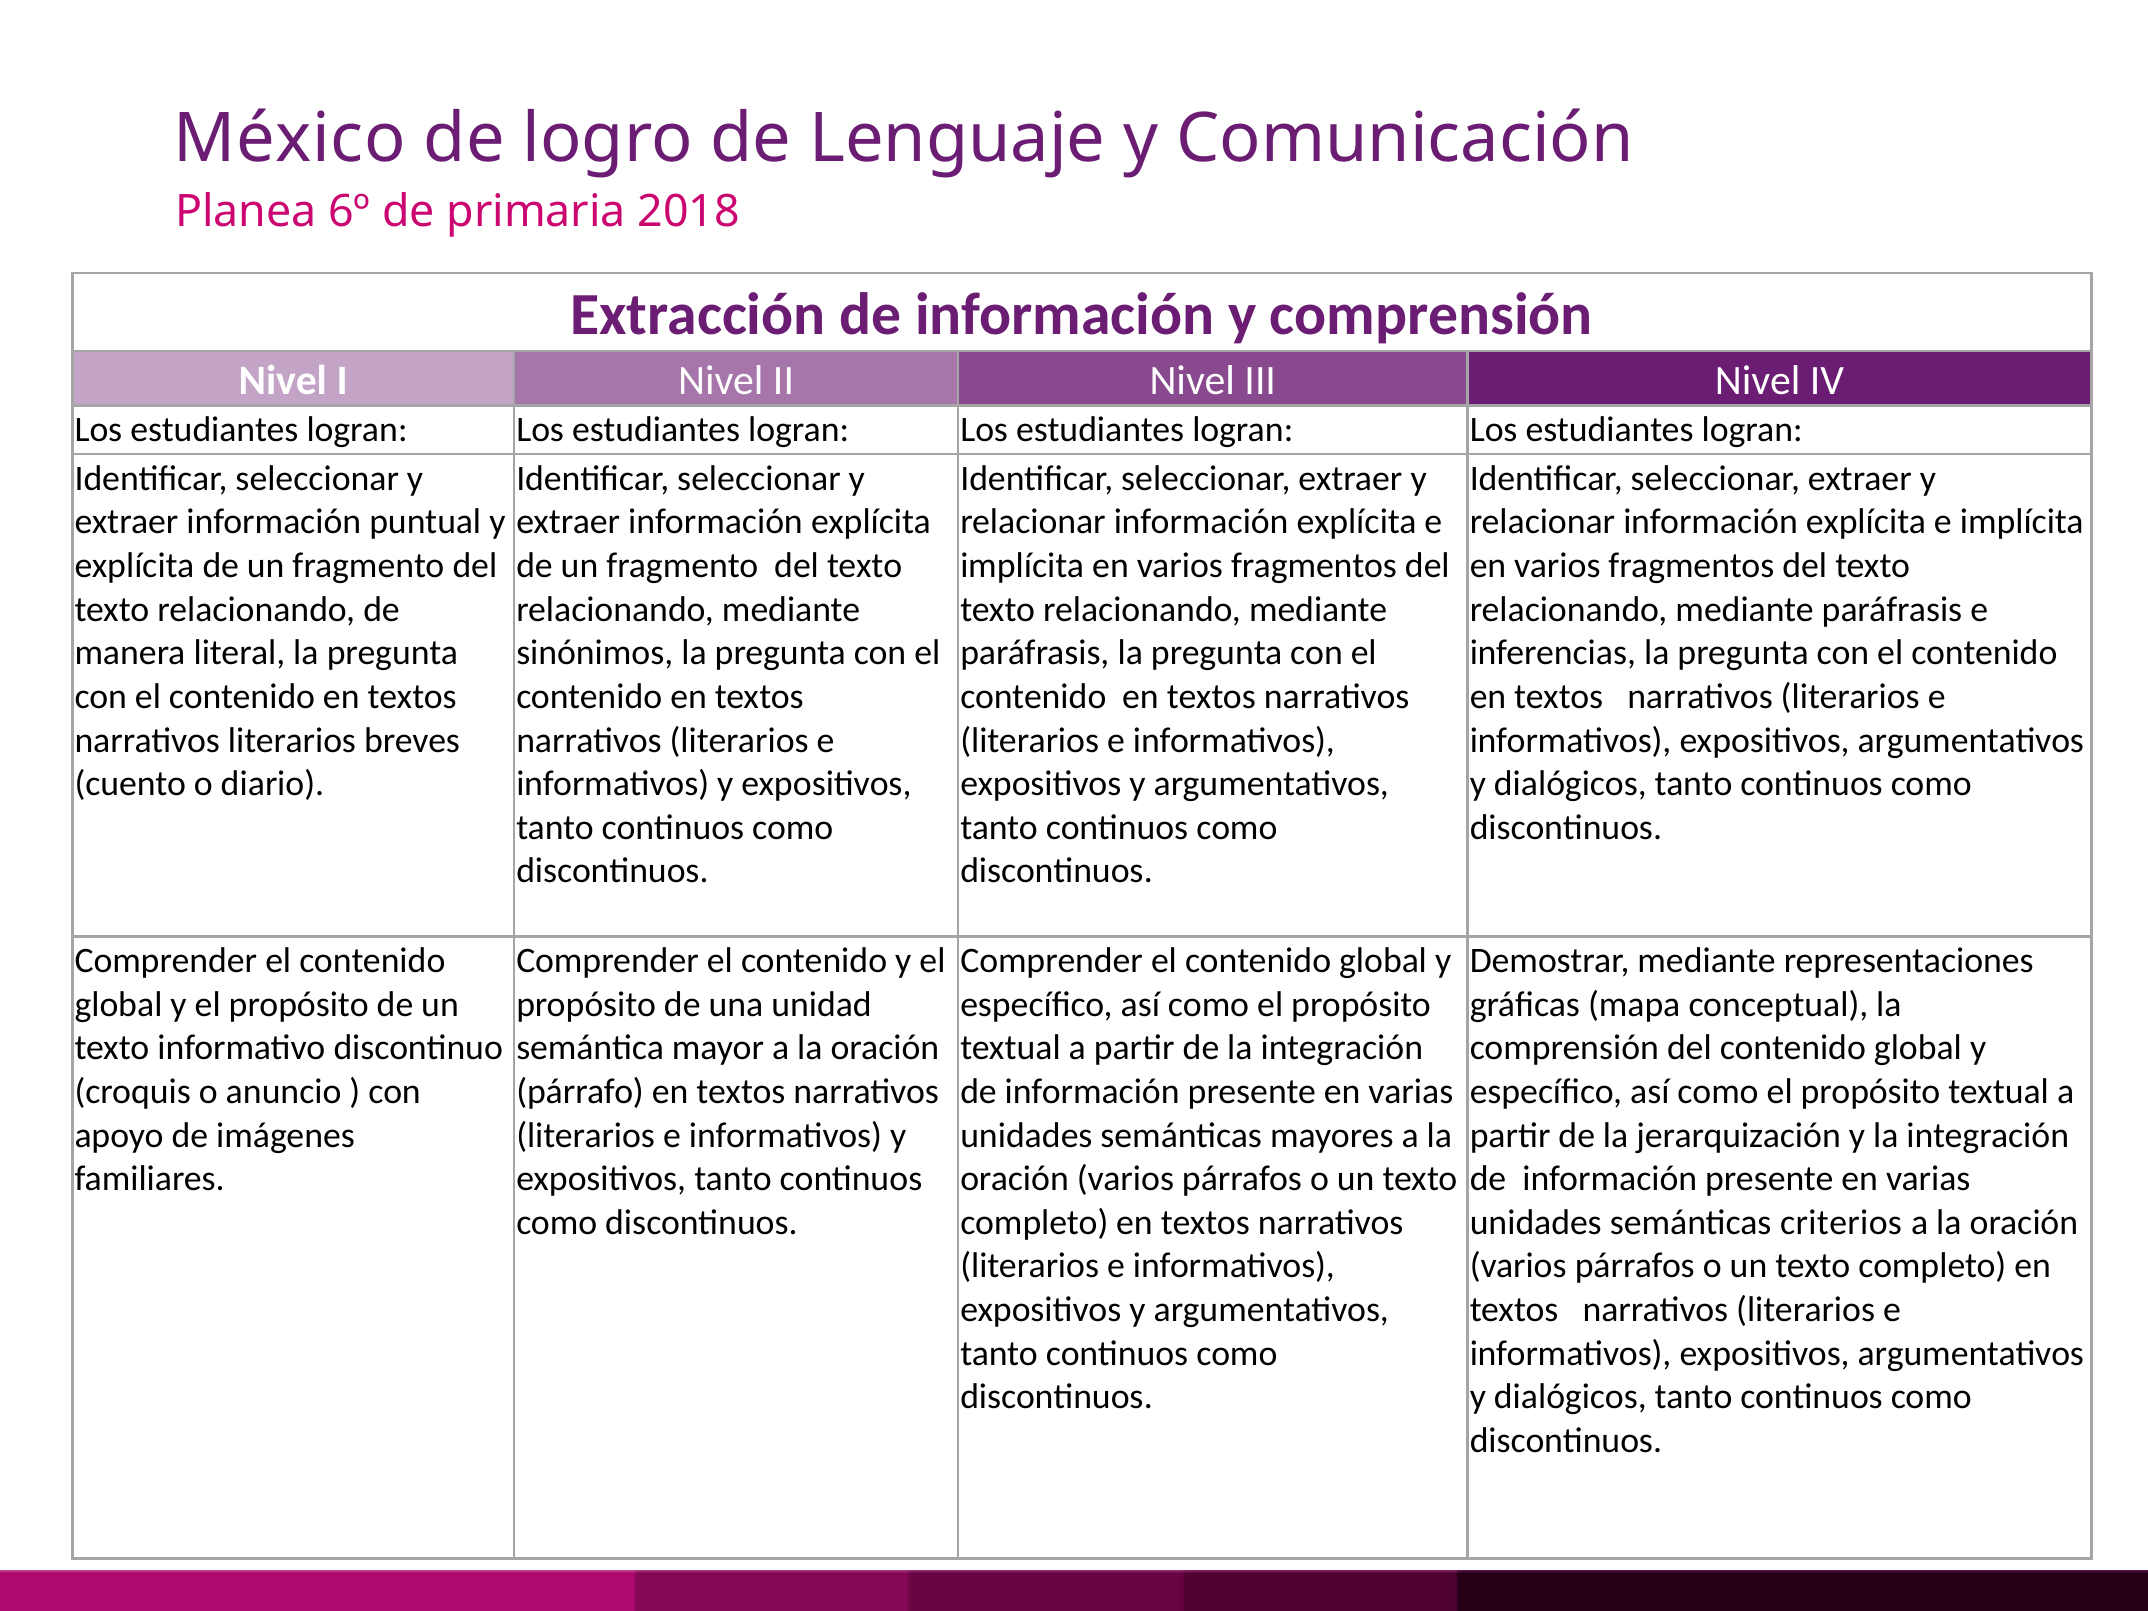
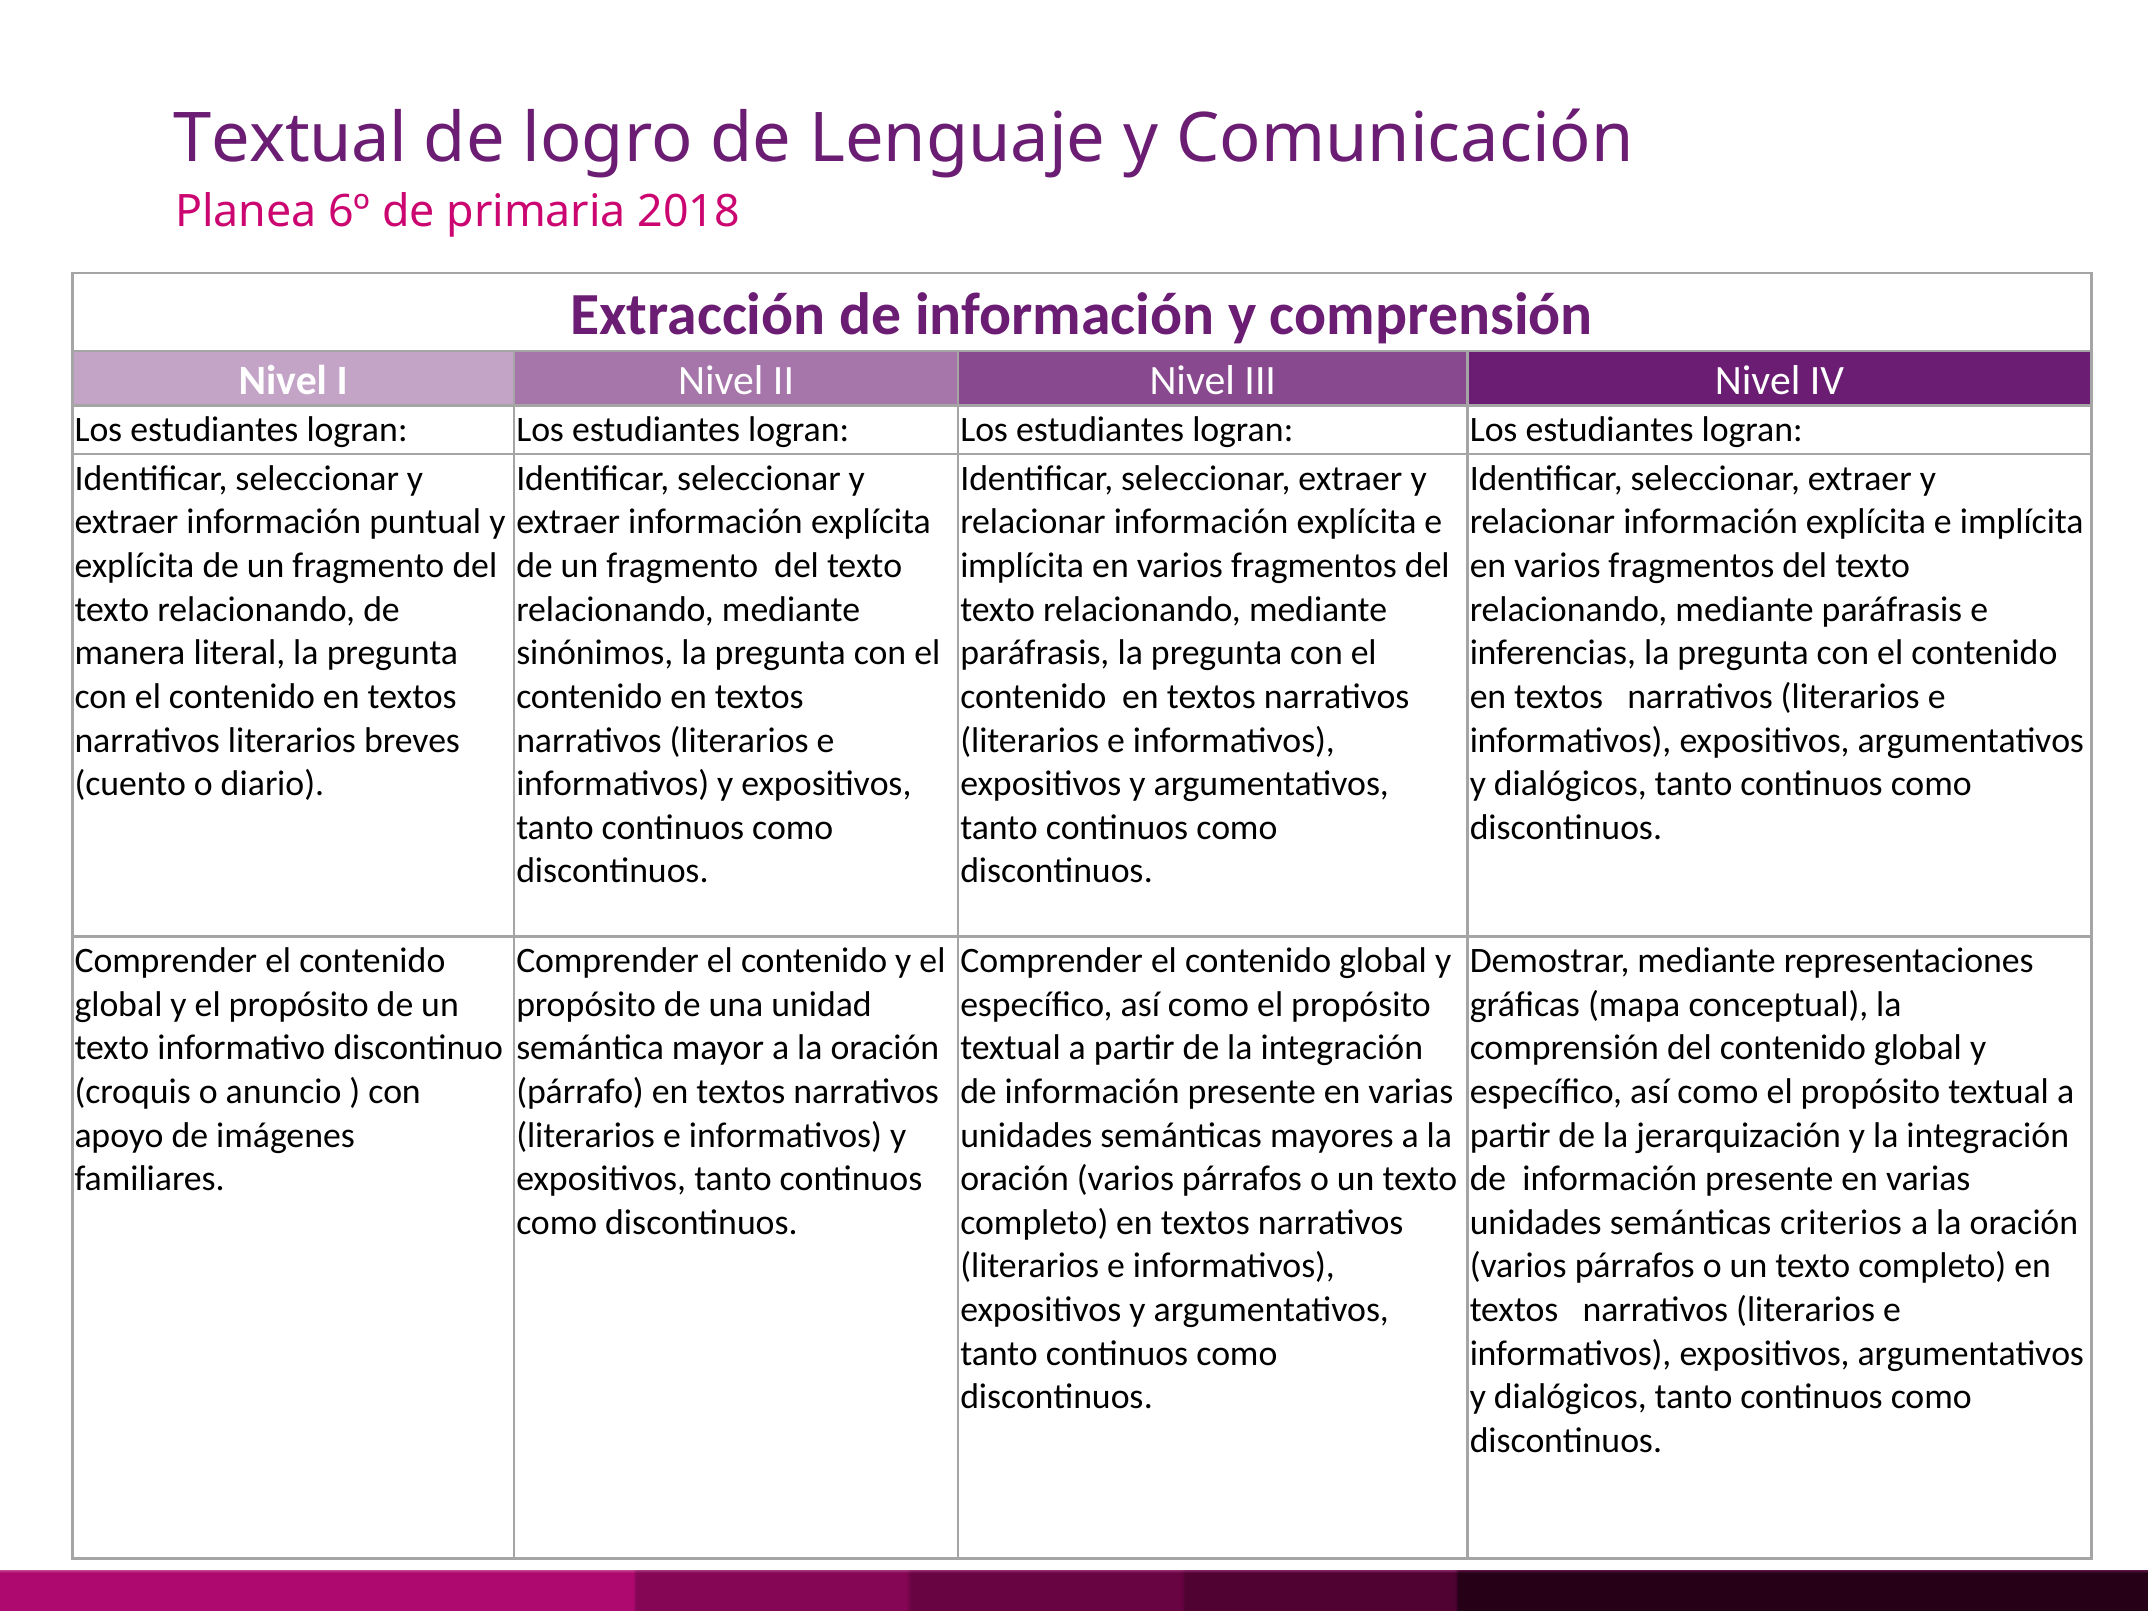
México: México -> Textual (290, 139)
